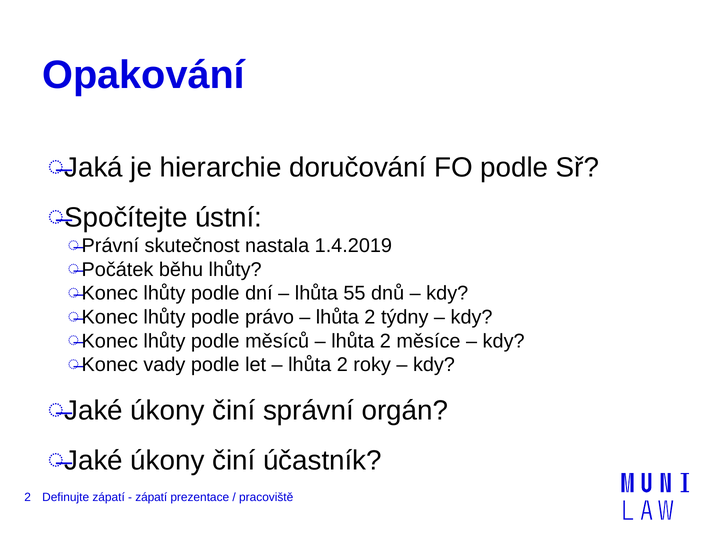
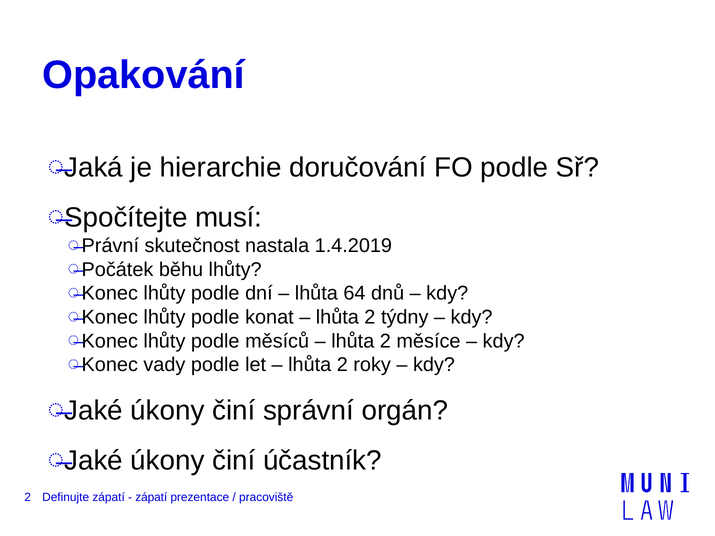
ústní: ústní -> musí (228, 218)
55: 55 -> 64 (354, 293)
právo: právo -> konat (269, 317)
